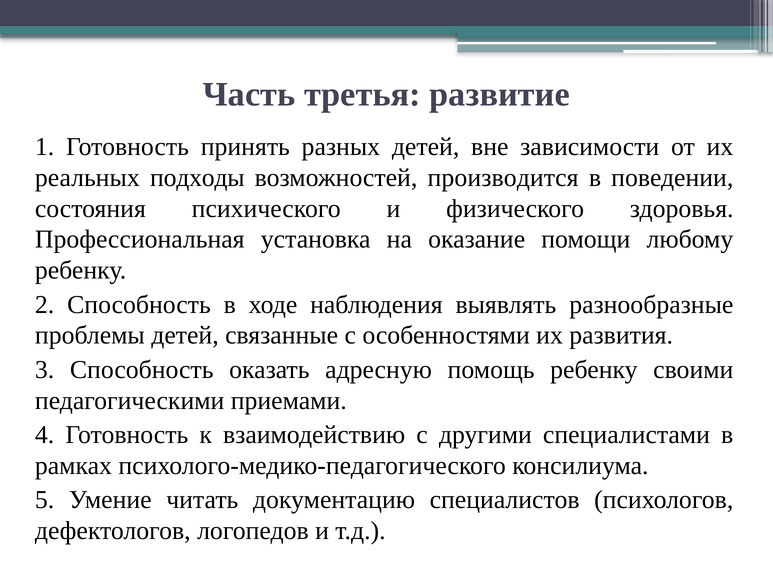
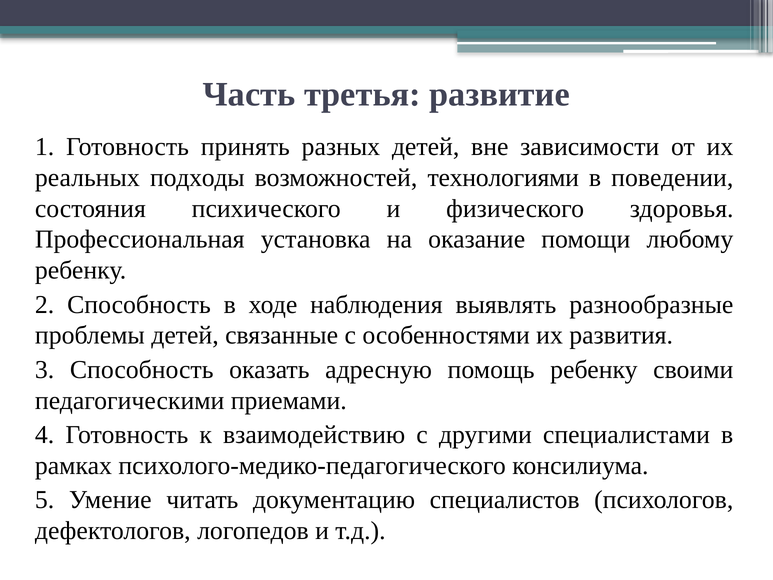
производится: производится -> технологиями (503, 178)
